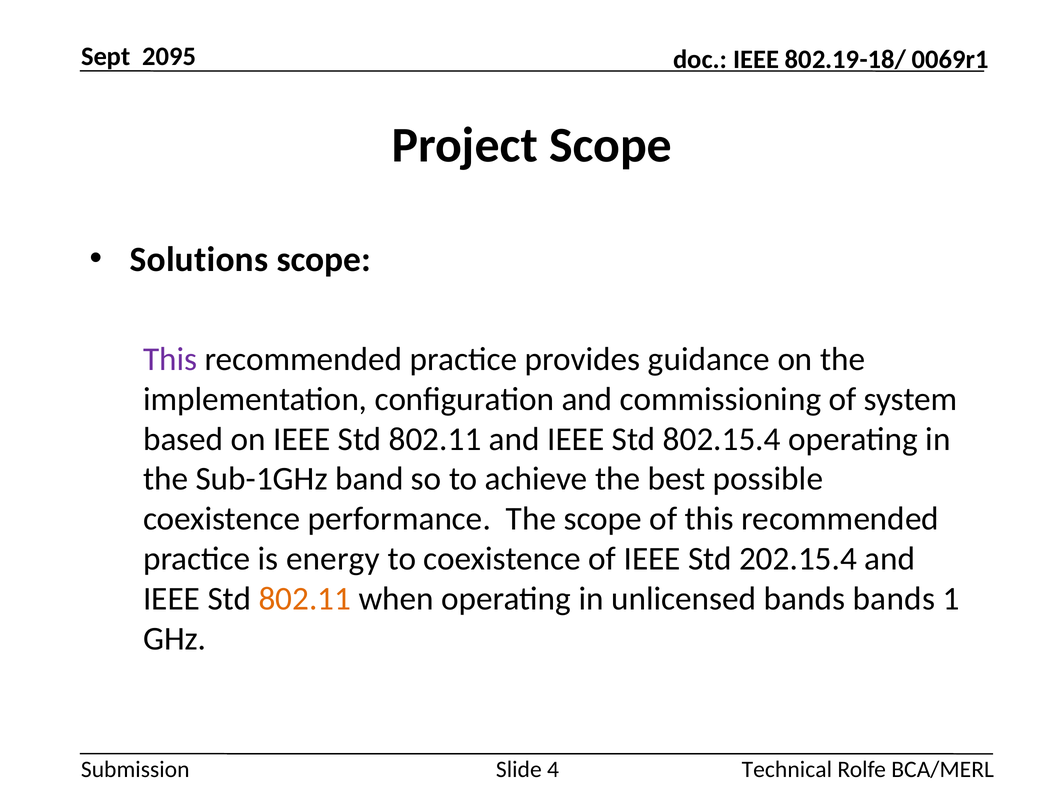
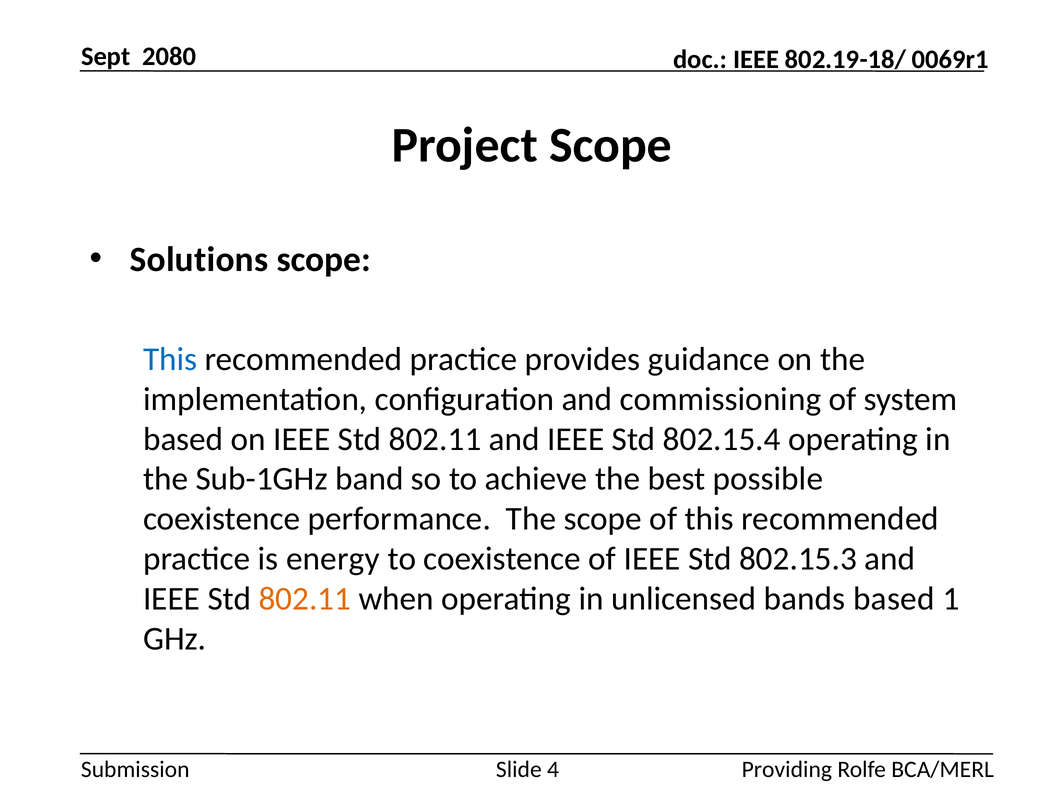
2095: 2095 -> 2080 (169, 56)
This colour: purple -> blue (170, 359)
202.15.4: 202.15.4 -> 802.15.3 (798, 559)
bands bands: bands -> based (894, 599)
Technical: Technical -> Providing (787, 769)
